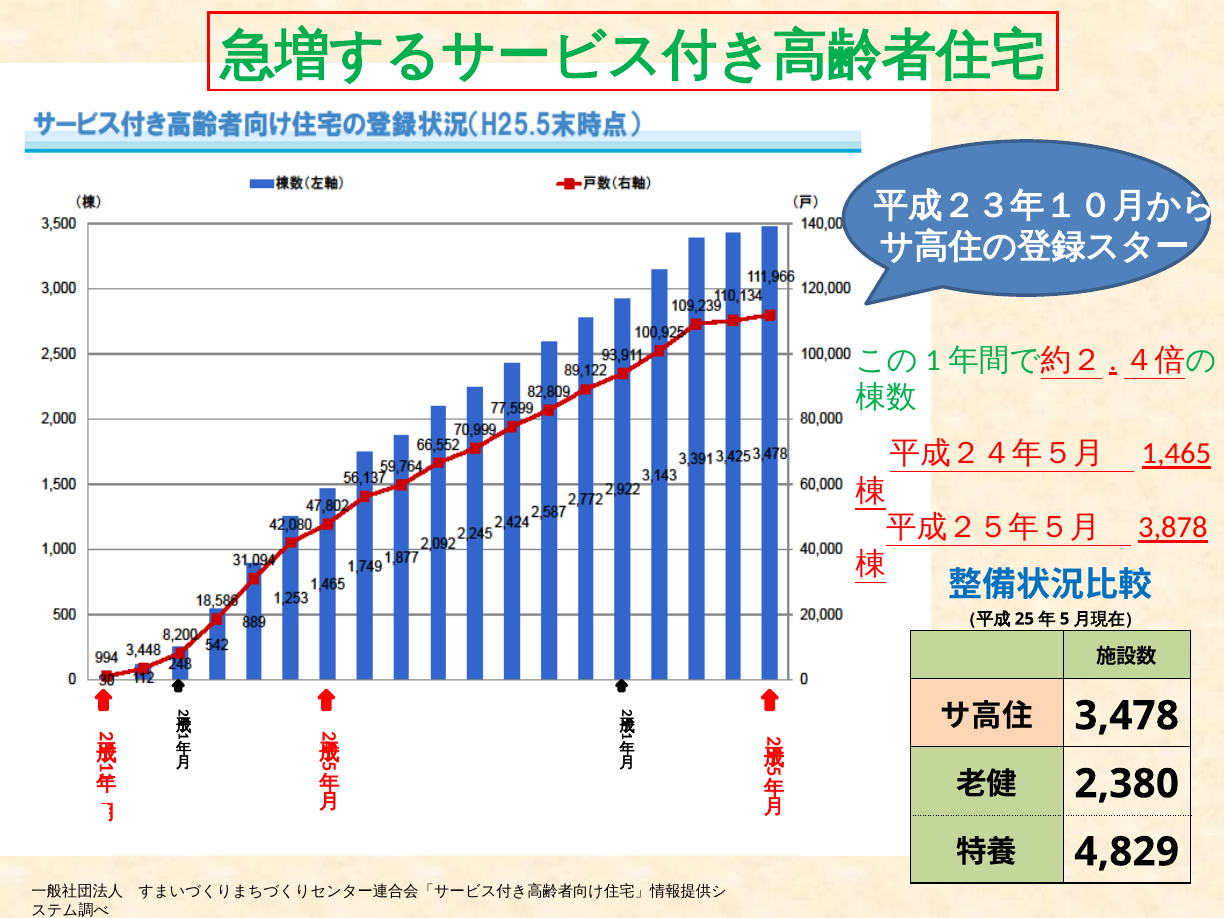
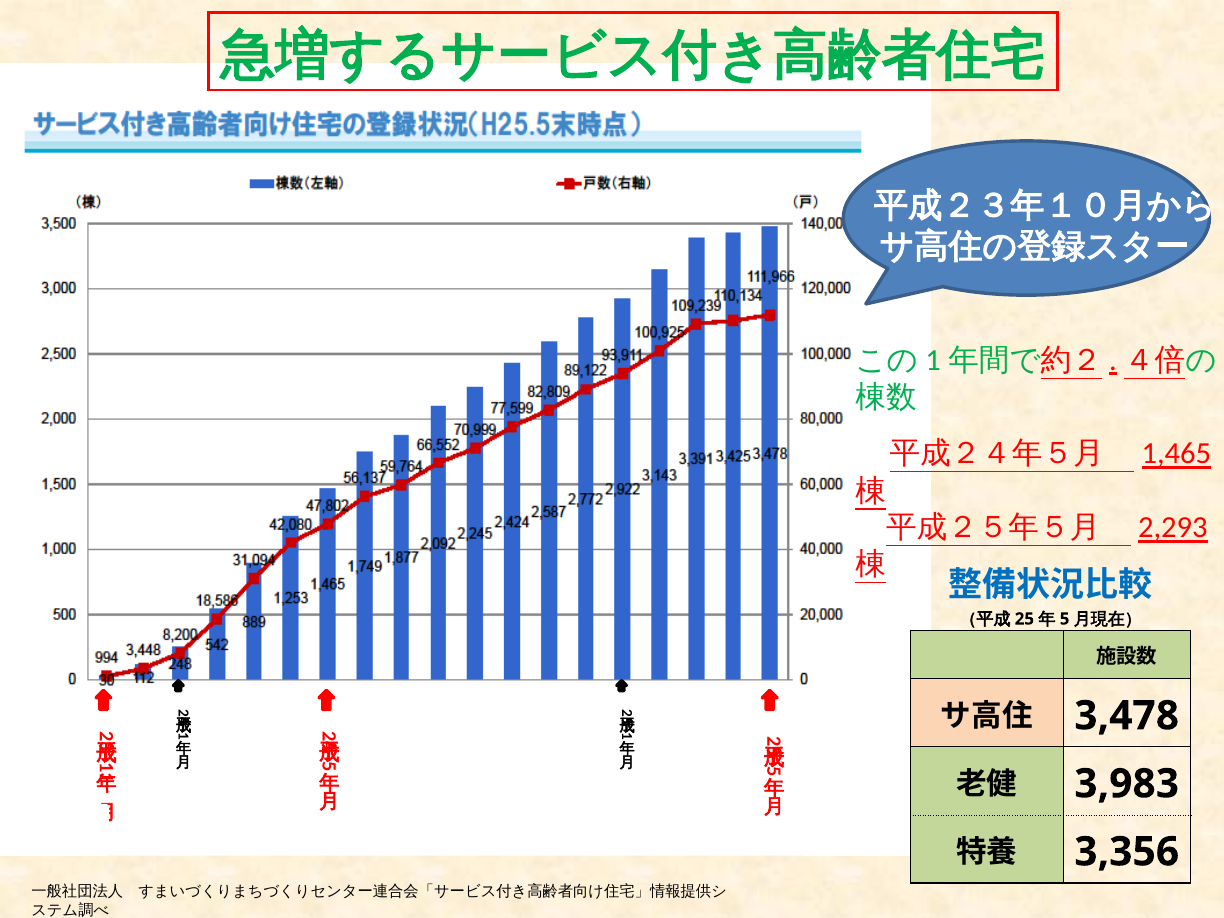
3,878: 3,878 -> 2,293 (1173, 528)
2,380: 2,380 -> 3,983 (1127, 784)
4,829: 4,829 -> 3,356 (1127, 852)
